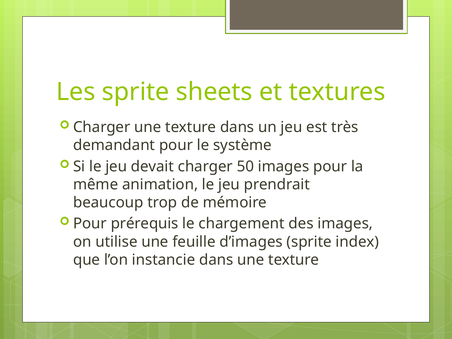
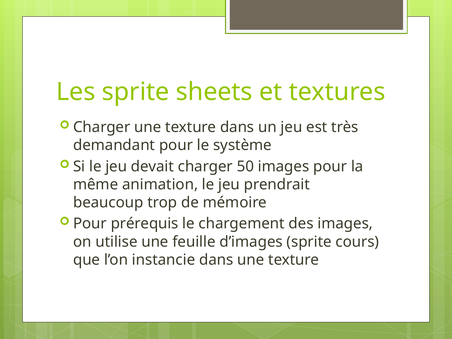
index: index -> cours (357, 242)
